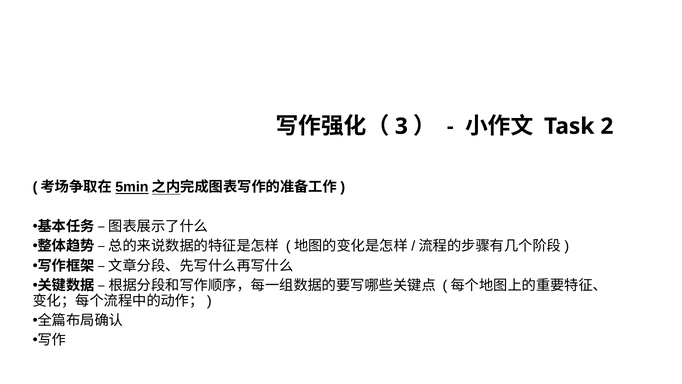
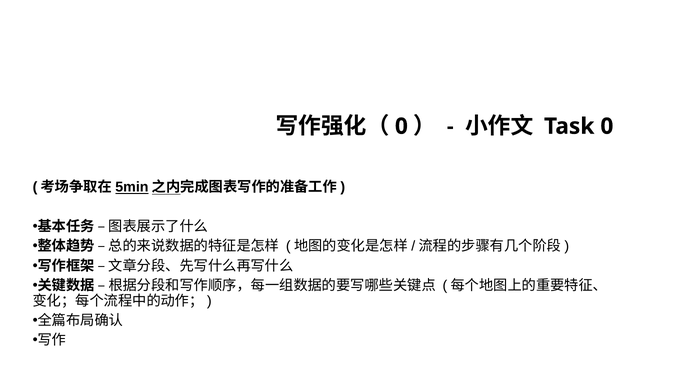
3: 3 -> 0 (401, 126)
Task 2: 2 -> 0 (607, 126)
